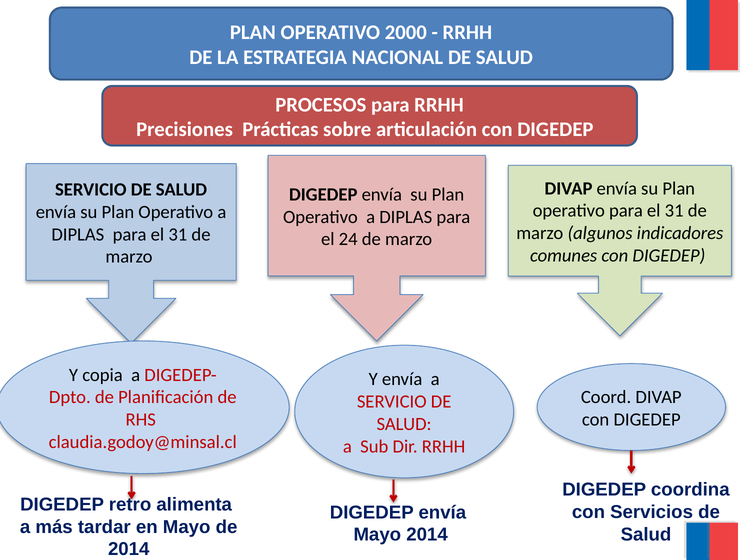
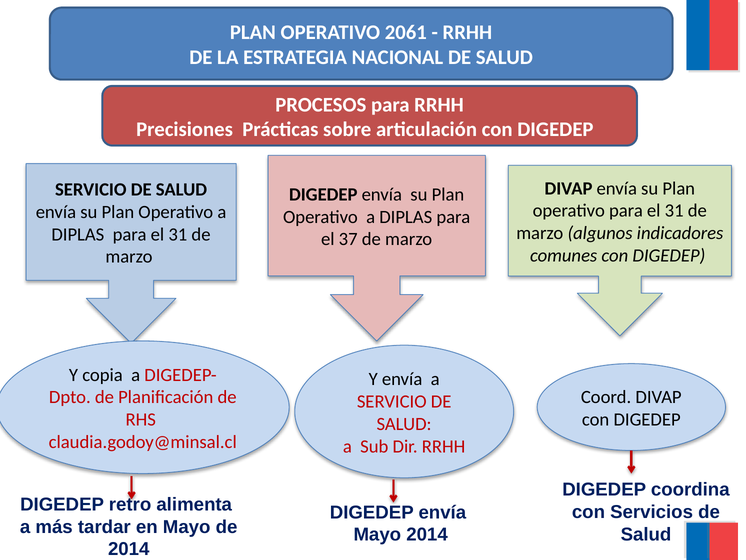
2000: 2000 -> 2061 (406, 33)
24: 24 -> 37 (348, 239)
